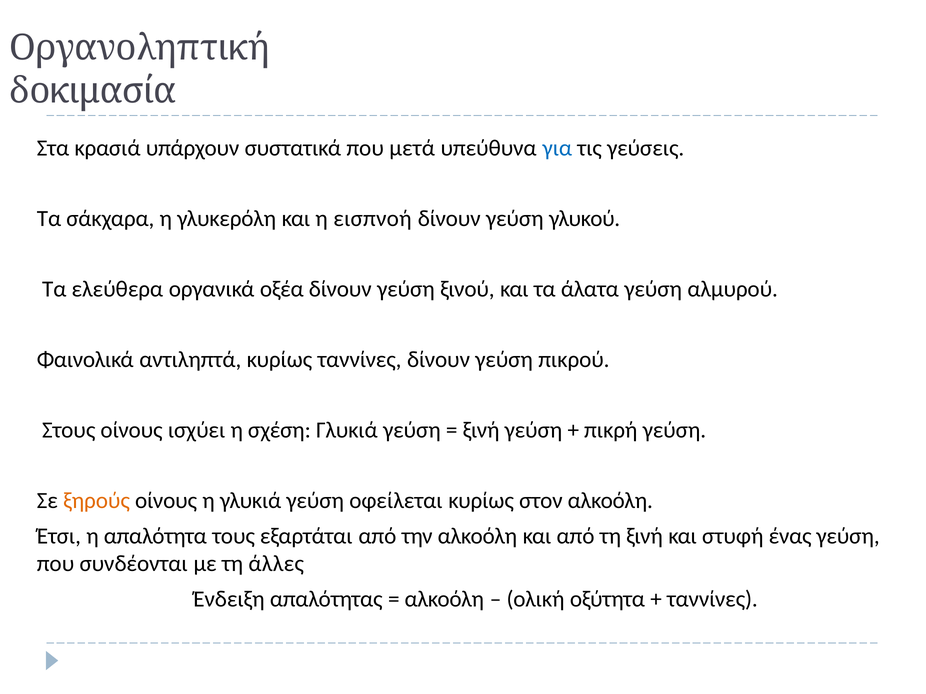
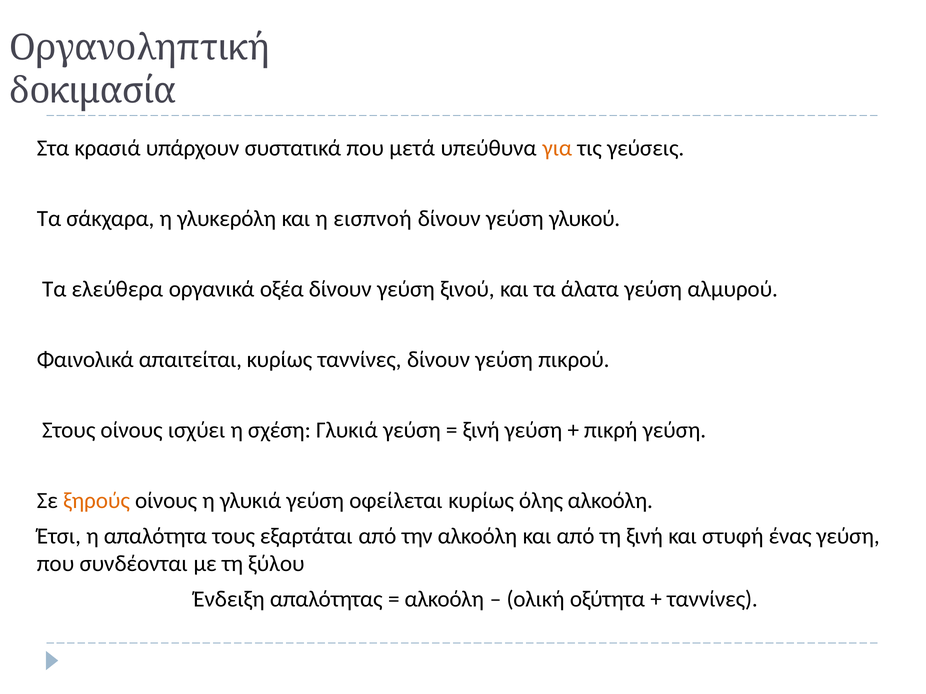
για colour: blue -> orange (557, 148)
αντιληπτά: αντιληπτά -> απαιτείται (190, 360)
στον: στον -> όλης (541, 501)
άλλες: άλλες -> ξύλου (276, 564)
